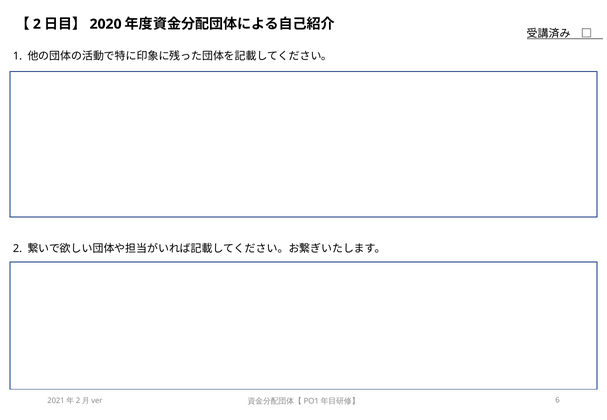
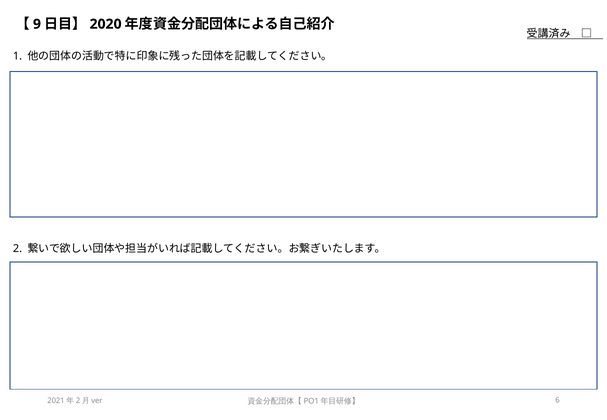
2: 2 -> 9 (37, 24)
